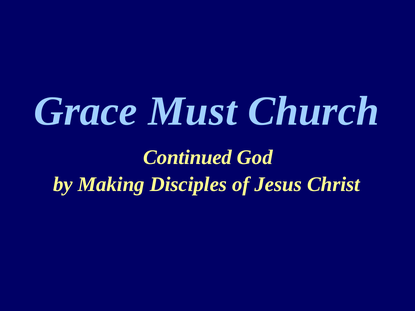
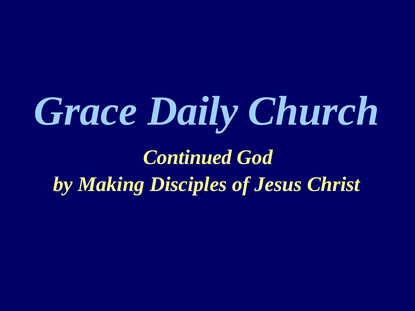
Must: Must -> Daily (193, 111)
